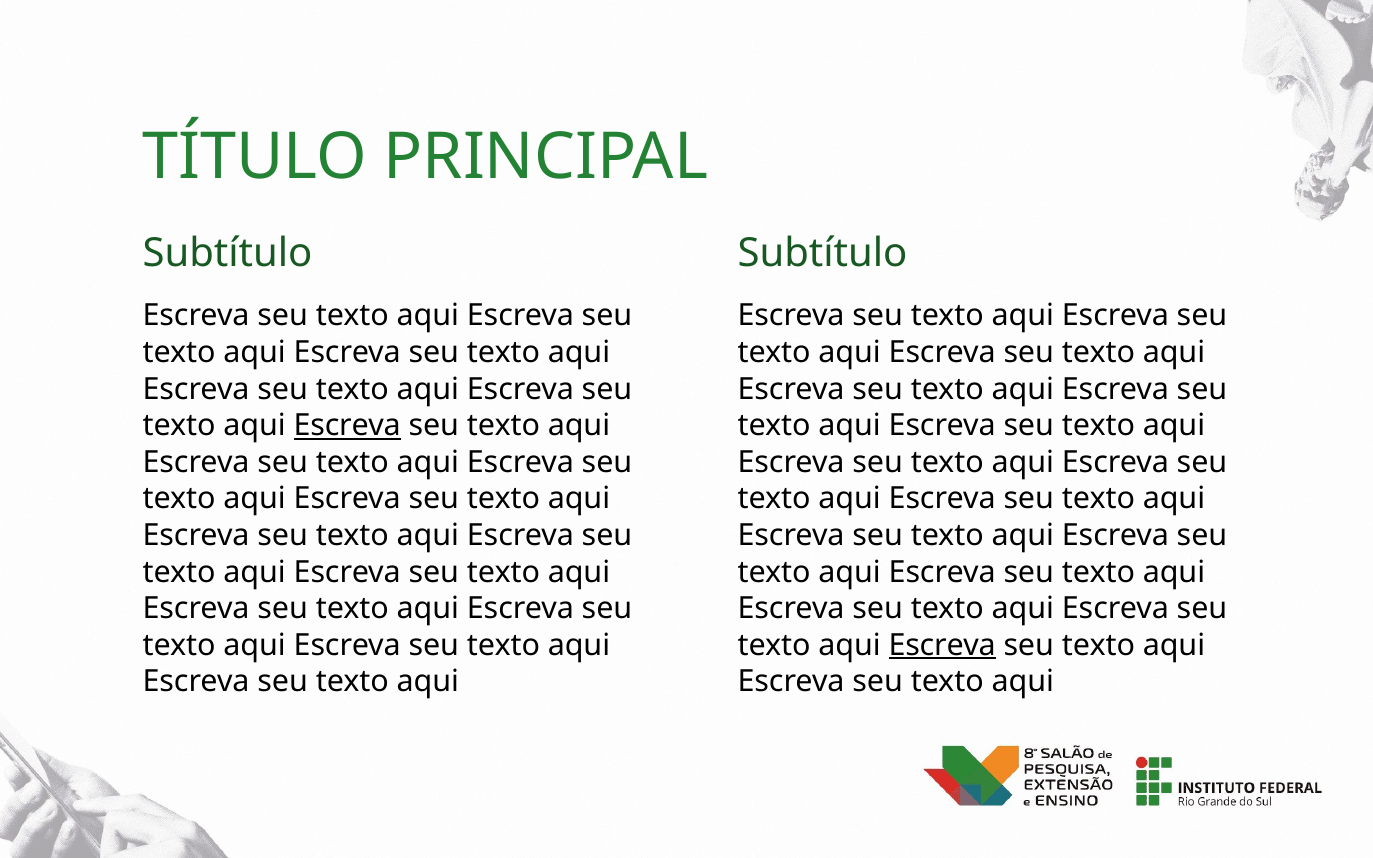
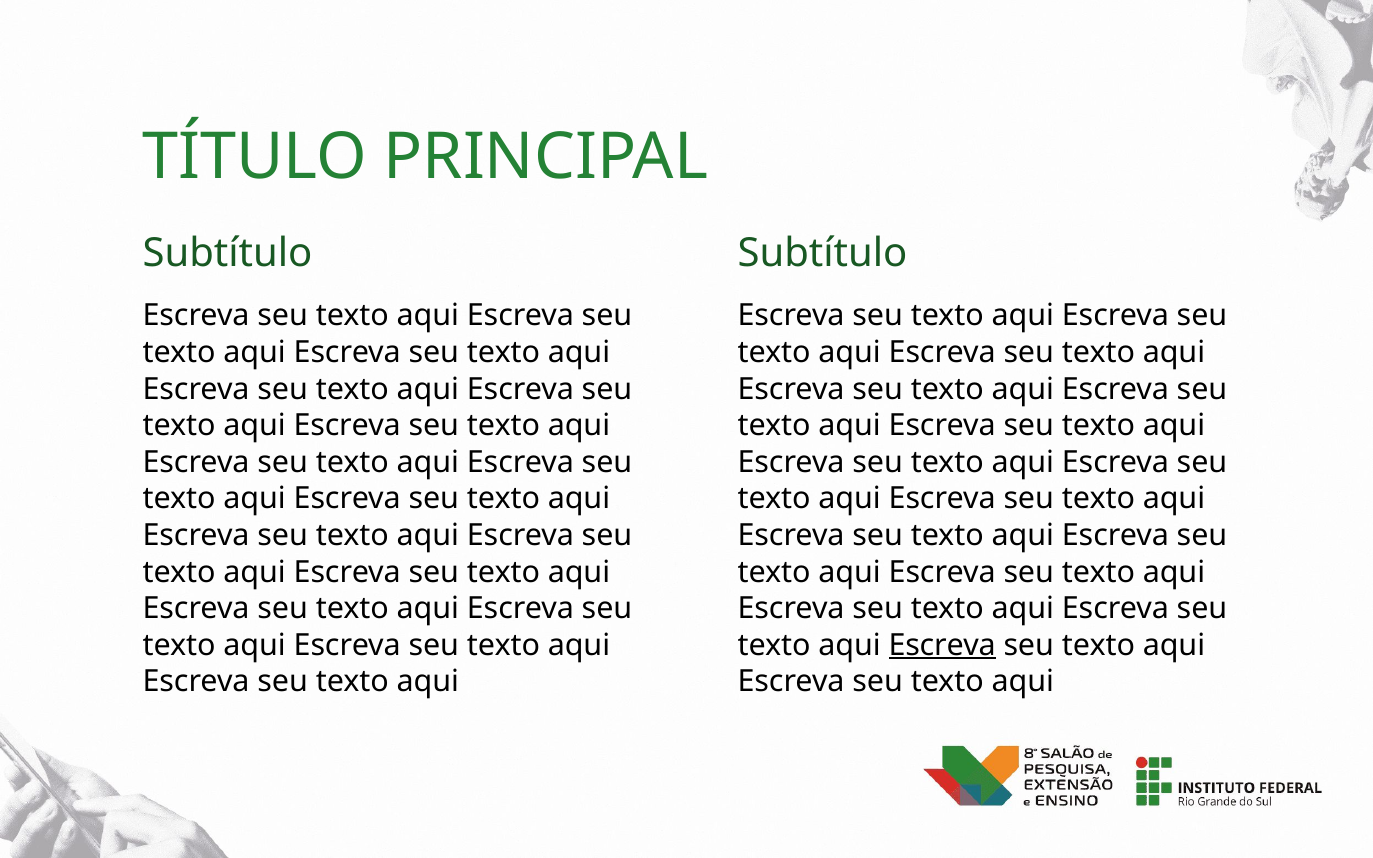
Escreva underline: present -> none (347, 426)
